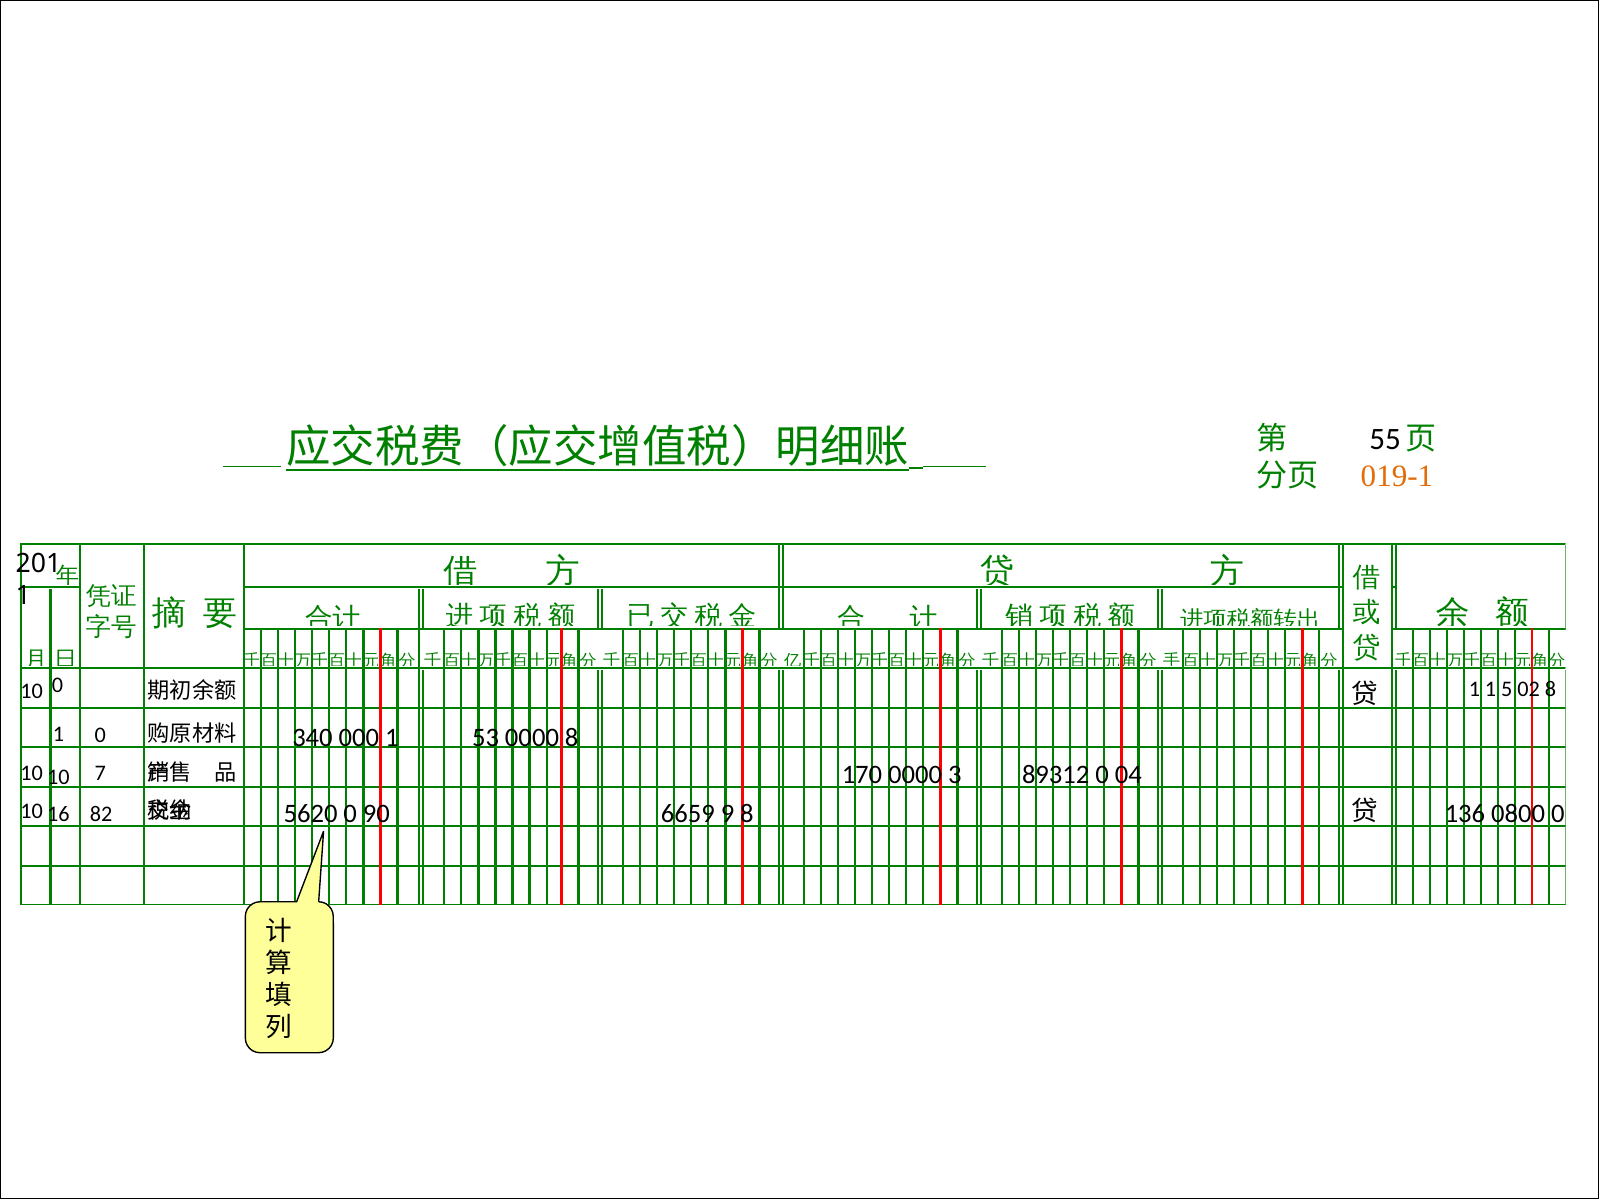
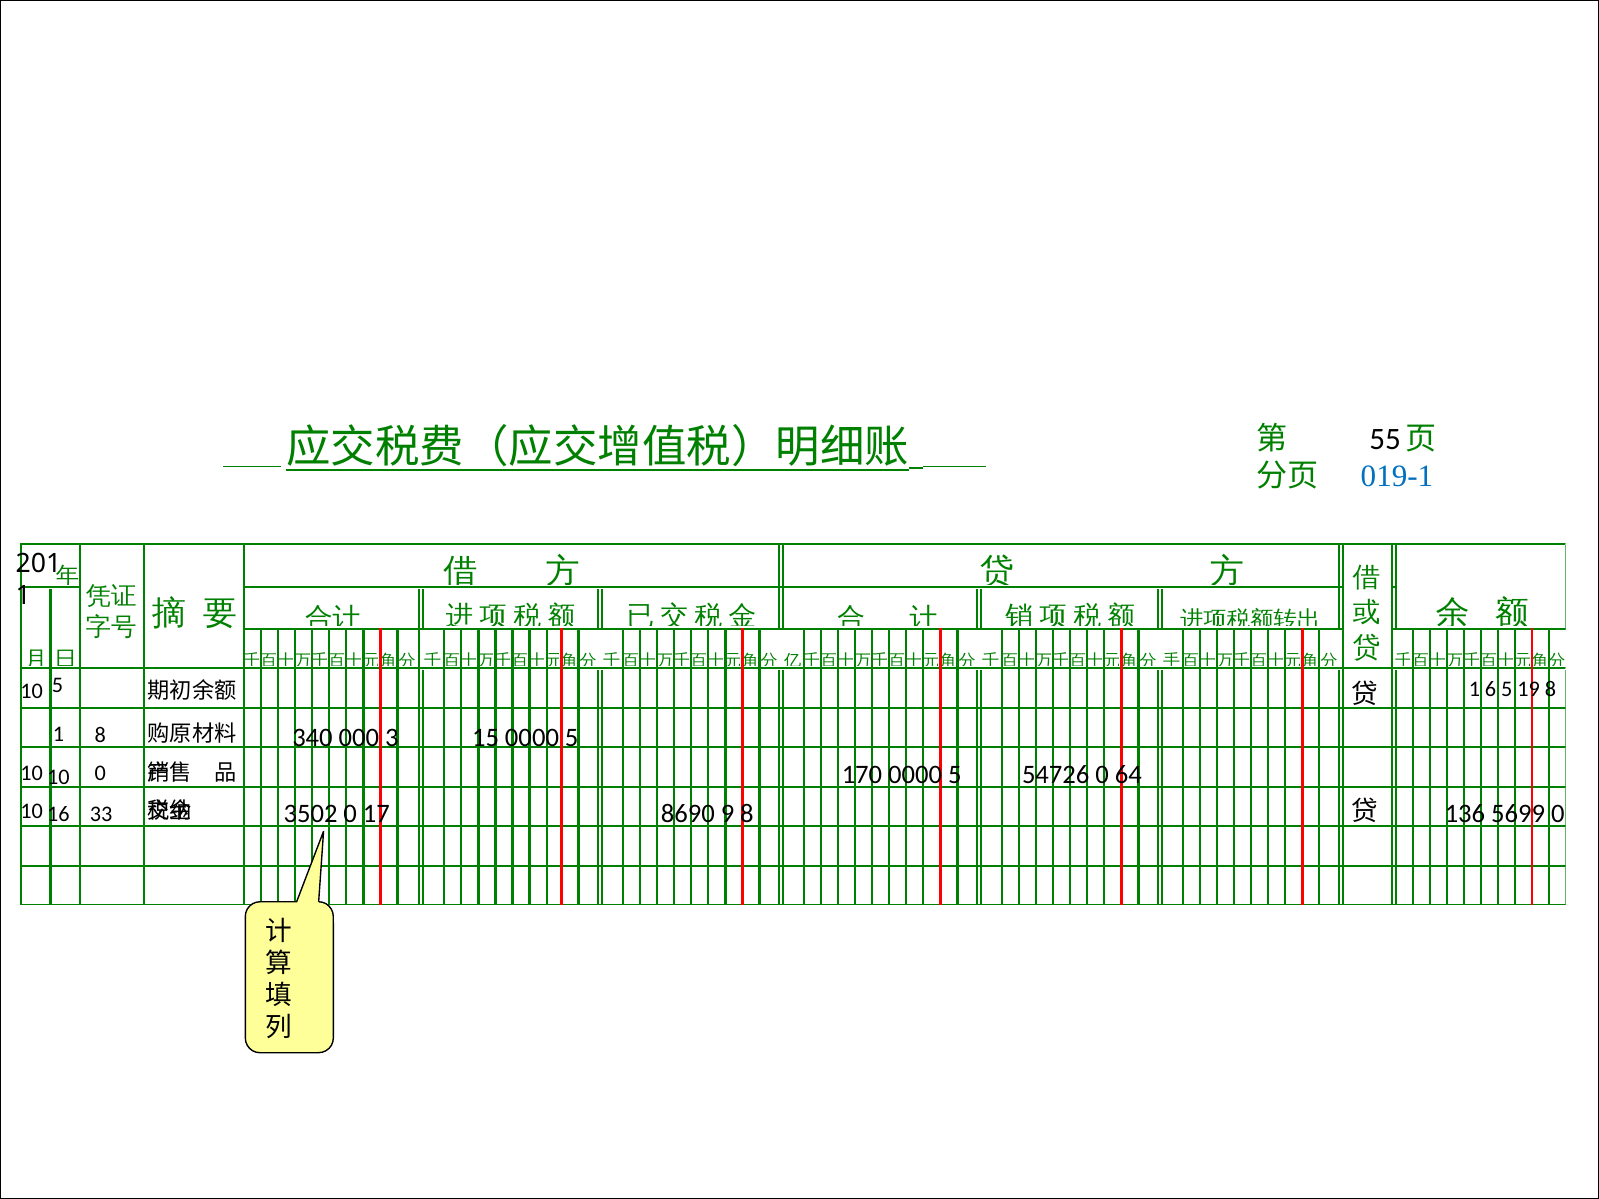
019-1 colour: orange -> blue (1397, 477)
10 0: 0 -> 5 (57, 685)
1 1: 1 -> 6 (1490, 690)
02: 02 -> 19 (1529, 690)
1 0: 0 -> 8 (100, 736)
53: 53 -> 15 (486, 737)
8: 8 -> 5 (572, 737)
000 1: 1 -> 3 (392, 737)
170 0000 3: 3 -> 5 (955, 775)
89312: 89312 -> 54726 (1056, 775)
04: 04 -> 64 (1128, 775)
10 7: 7 -> 0 (100, 773)
0800: 0800 -> 5699 (1518, 814)
5620: 5620 -> 3502 (311, 814)
90: 90 -> 17 (376, 814)
6659: 6659 -> 8690 (688, 814)
82: 82 -> 33 (101, 814)
